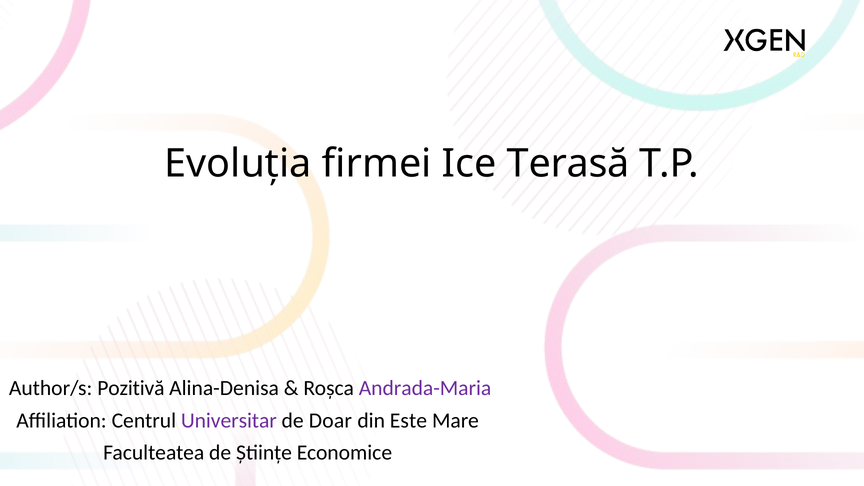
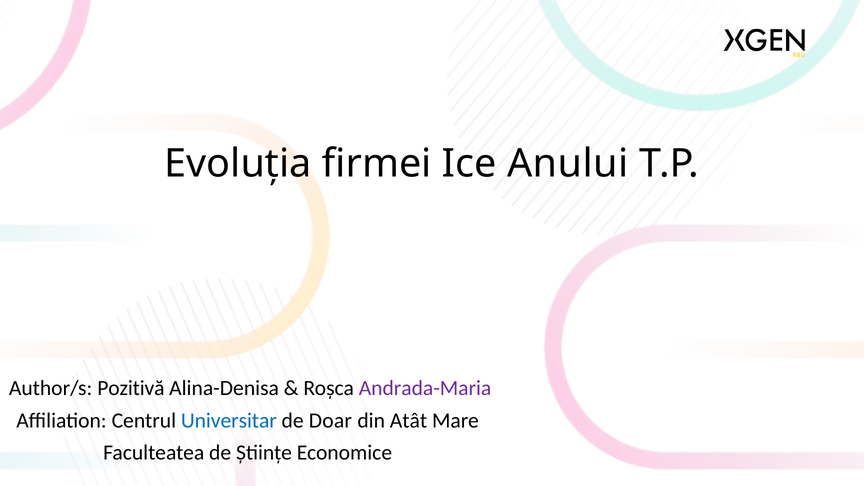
Terasă: Terasă -> Anului (568, 164)
Universitar colour: purple -> blue (229, 420)
Este: Este -> Atât (409, 420)
